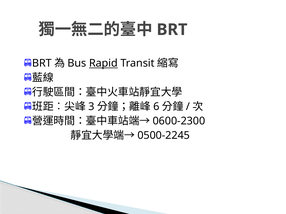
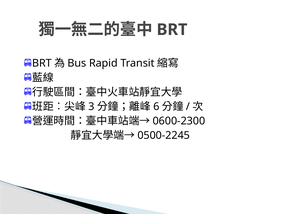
Rapid underline: present -> none (103, 63)
